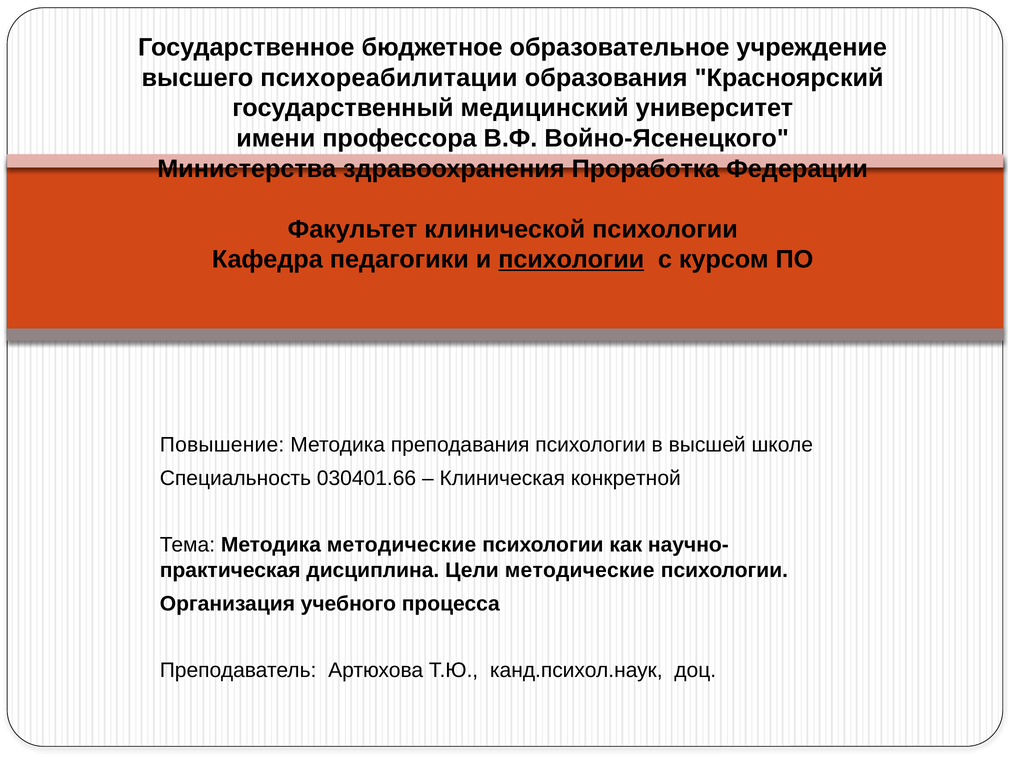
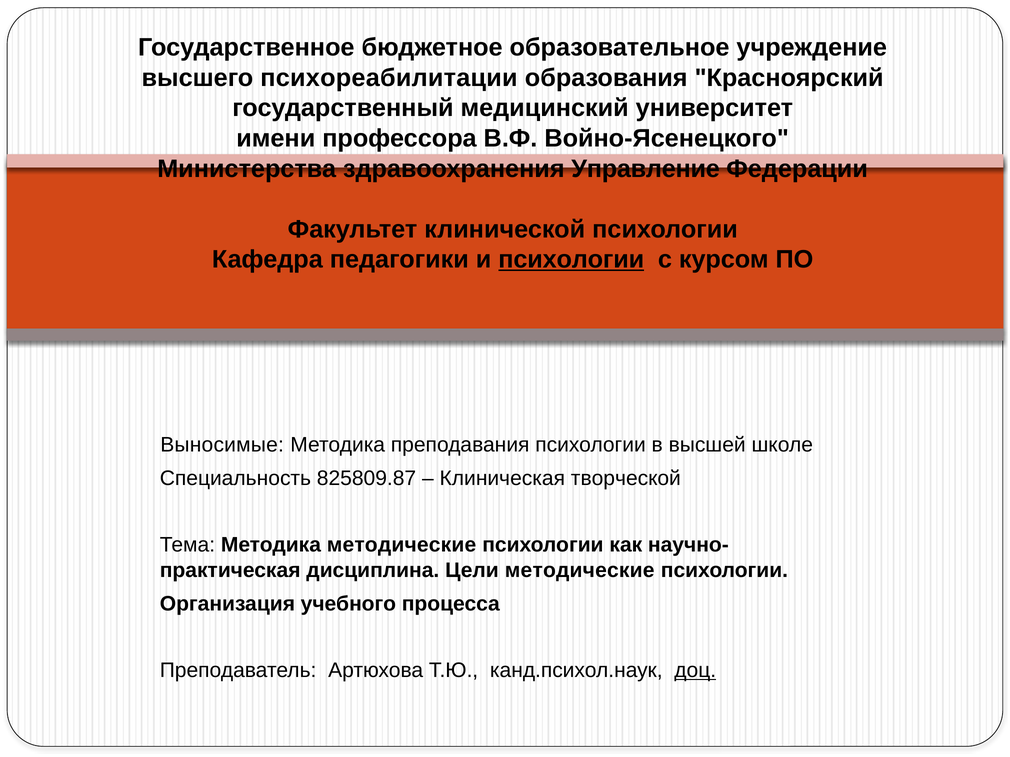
Проработка: Проработка -> Управление (646, 169)
Повышение: Повышение -> Выносимые (222, 445)
030401.66: 030401.66 -> 825809.87 (367, 479)
конкретной: конкретной -> творческой (626, 479)
доц underline: none -> present (695, 671)
